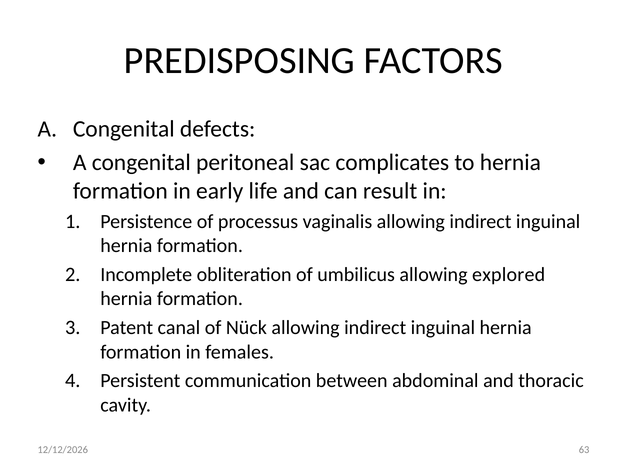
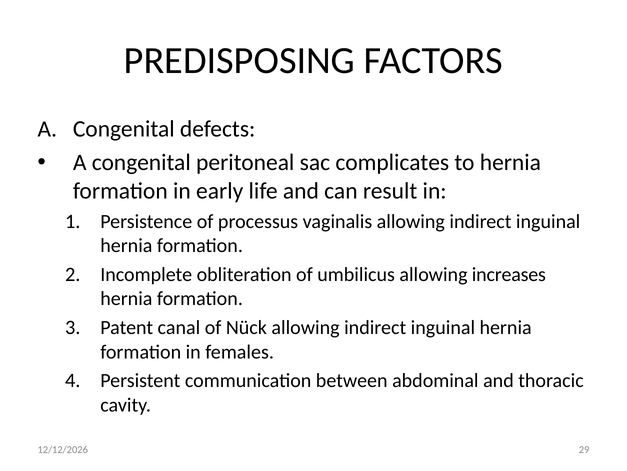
explored: explored -> increases (509, 274)
63: 63 -> 29 (584, 449)
